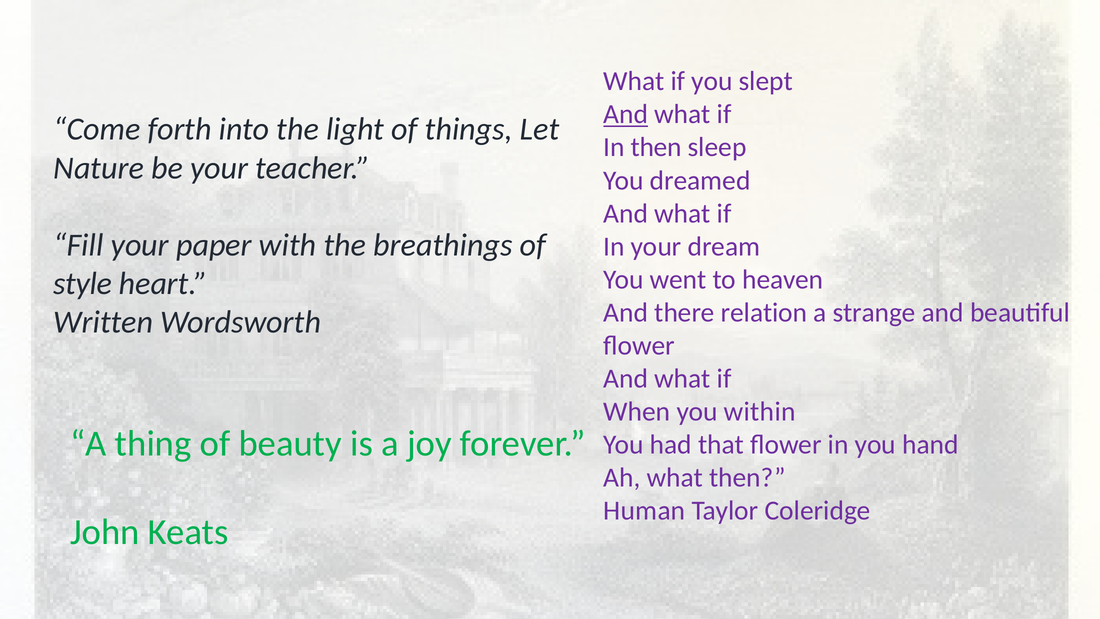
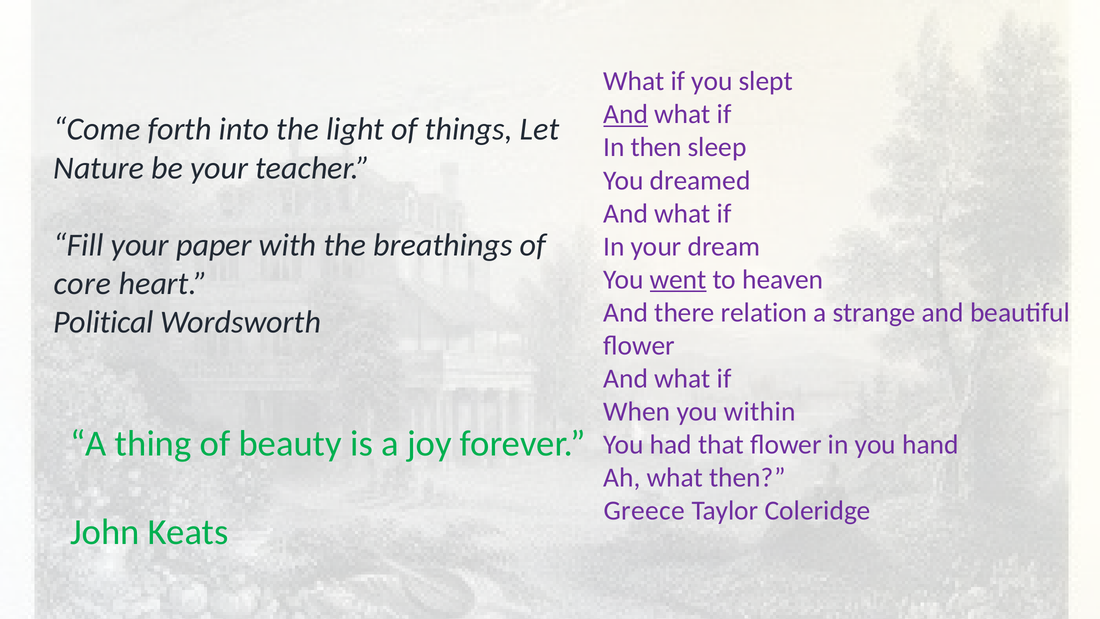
went underline: none -> present (678, 279)
style: style -> core (82, 283)
Written: Written -> Political (103, 322)
Human: Human -> Greece (644, 510)
